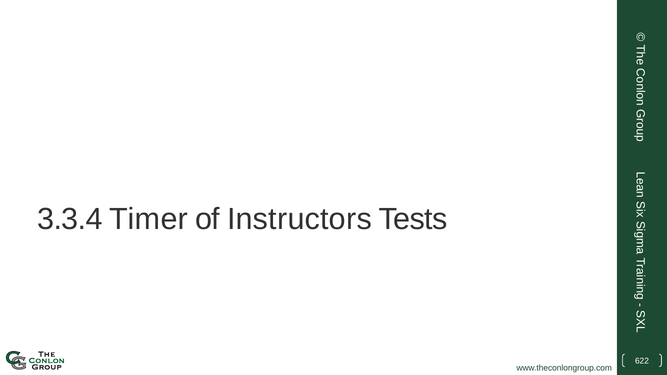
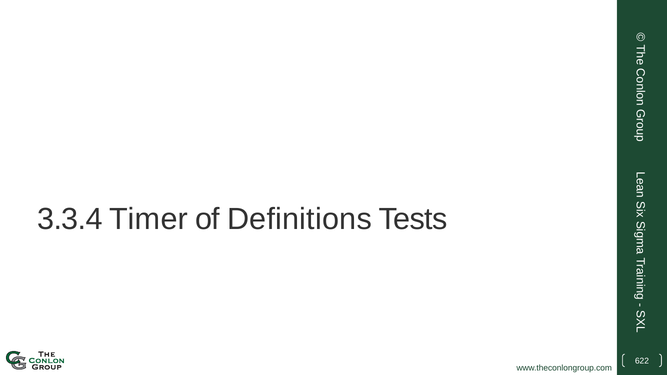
Instructors: Instructors -> Definitions (299, 219)
